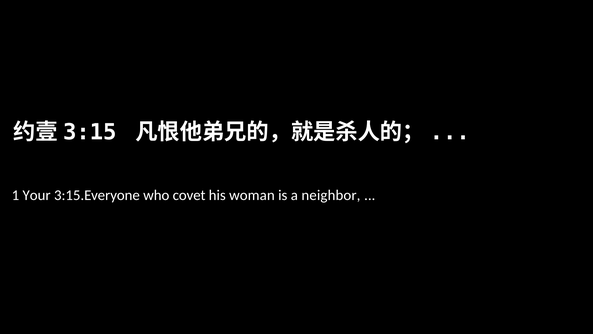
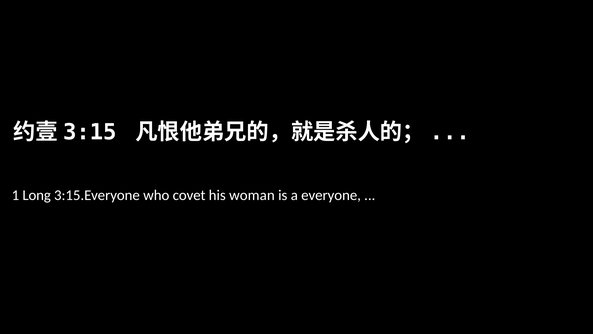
Your: Your -> Long (37, 195)
neighbor: neighbor -> everyone (331, 195)
